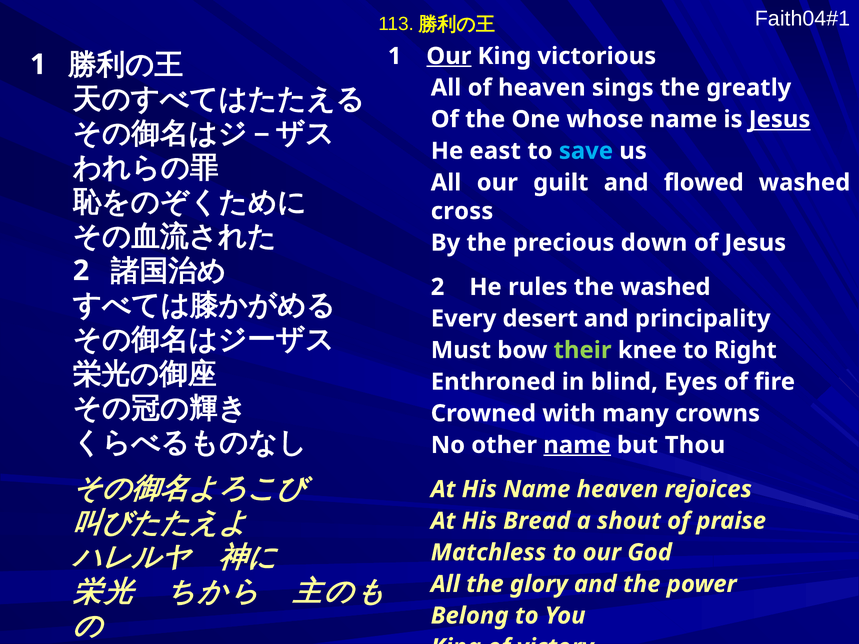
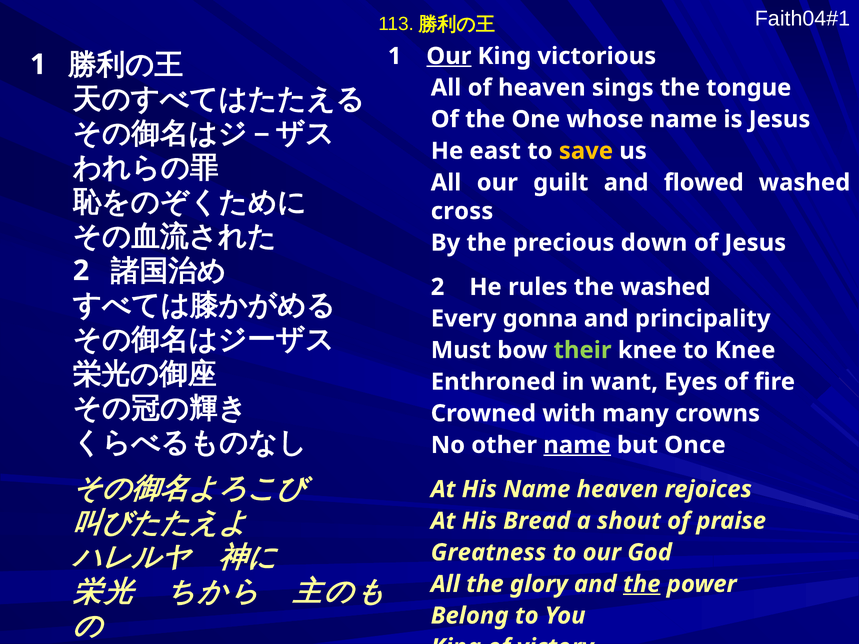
greatly: greatly -> tongue (749, 88)
Jesus underline: present -> none (780, 119)
save colour: light blue -> yellow (586, 151)
desert: desert -> gonna (540, 319)
to Right: Right -> Knee (745, 350)
blind: blind -> want (624, 382)
Thou: Thou -> Once (695, 445)
Matchless: Matchless -> Greatness (488, 553)
the underline: none -> present (642, 584)
